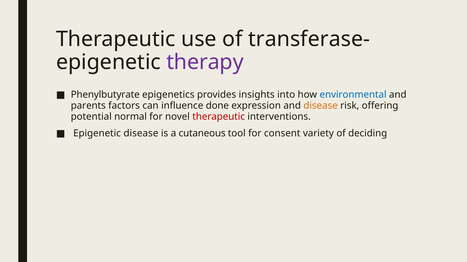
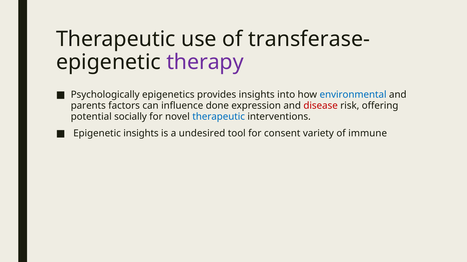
Phenylbutyrate: Phenylbutyrate -> Psychologically (105, 95)
disease colour: orange -> red (321, 106)
normal: normal -> socially (131, 117)
therapeutic colour: red -> blue (219, 117)
Epigenetic disease: disease -> insights (141, 134)
cutaneous: cutaneous -> undesired (202, 134)
deciding: deciding -> immune (368, 134)
